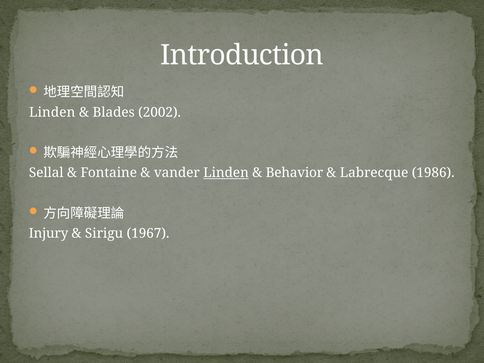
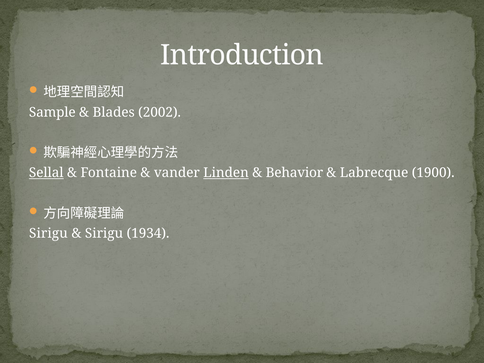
Linden: Linden -> Sample (52, 112)
Sellal underline: none -> present (46, 173)
1986: 1986 -> 1900 (433, 173)
Injury: Injury -> Sirigu (48, 233)
1967: 1967 -> 1934 (148, 233)
